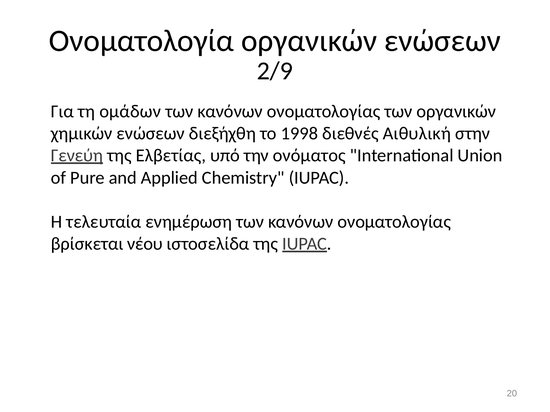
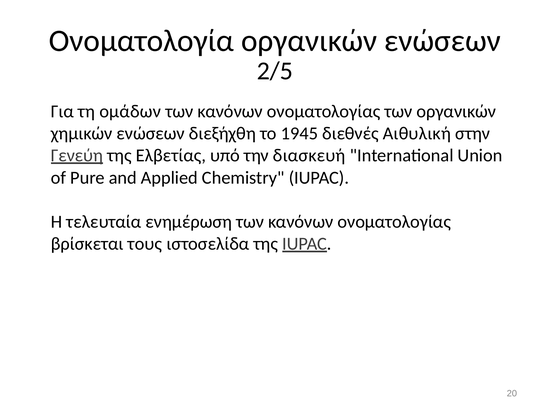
2/9: 2/9 -> 2/5 (275, 71)
1998: 1998 -> 1945 (299, 134)
ονόματος: ονόματος -> διασκευή (309, 156)
νέου: νέου -> τους (145, 244)
